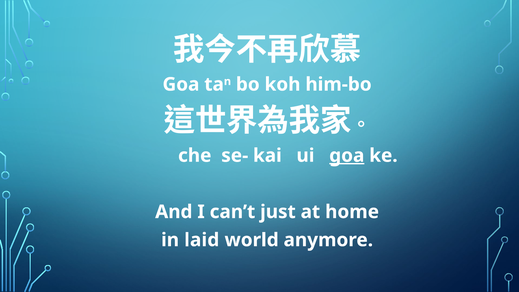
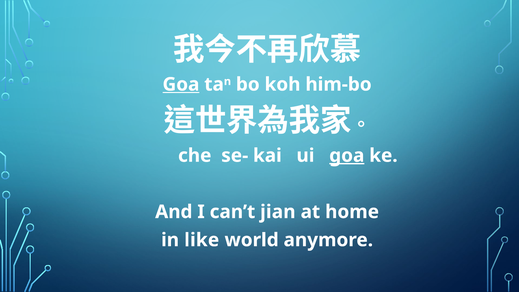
Goa underline: none -> present (181, 84)
just: just -> jian (278, 212)
laid: laid -> like (202, 240)
